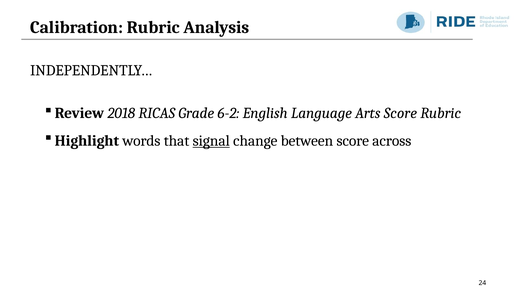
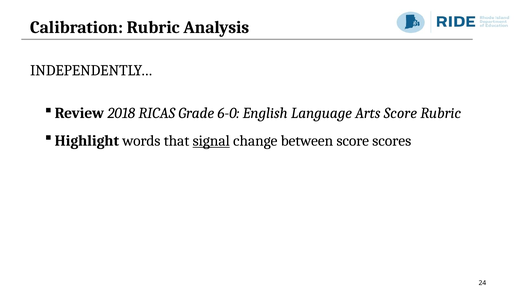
6-2: 6-2 -> 6-0 (228, 113)
across: across -> scores (392, 141)
